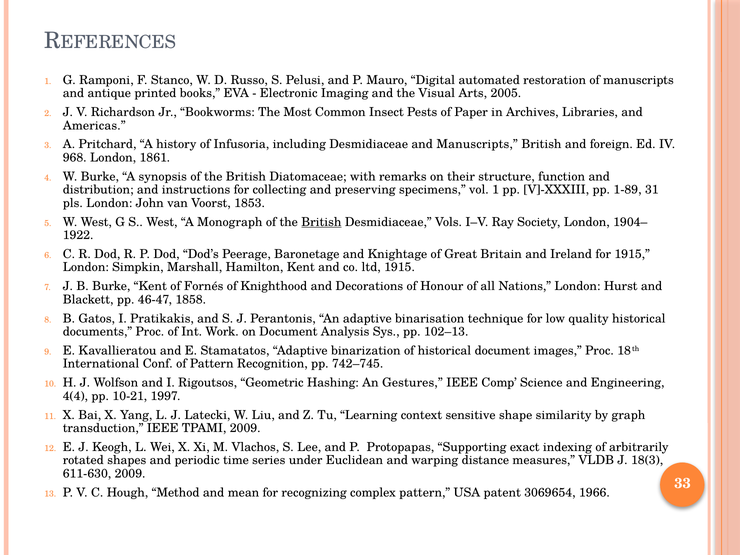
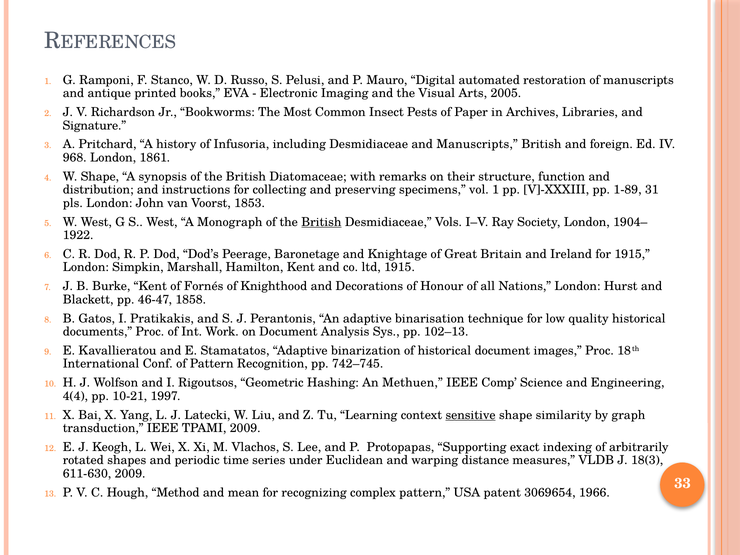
Americas: Americas -> Signature (94, 125)
W Burke: Burke -> Shape (100, 176)
Gestures: Gestures -> Methuen (412, 383)
sensitive underline: none -> present (471, 415)
